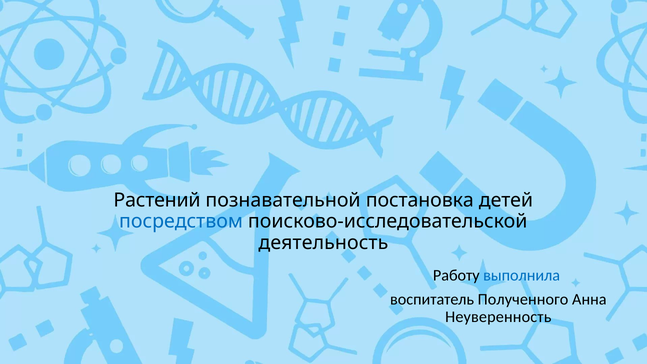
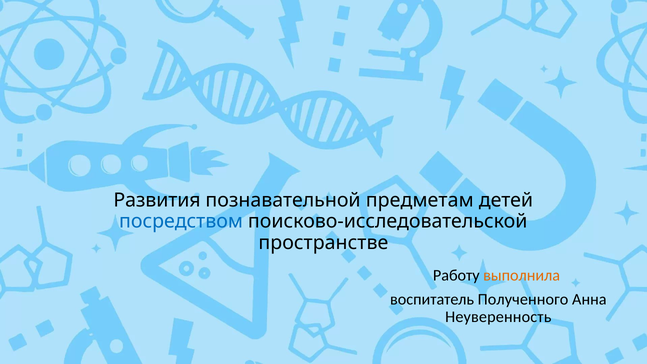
Растений: Растений -> Развития (157, 200)
постановка: постановка -> предметам (420, 200)
деятельность: деятельность -> пространстве (323, 243)
выполнила colour: blue -> orange (522, 275)
